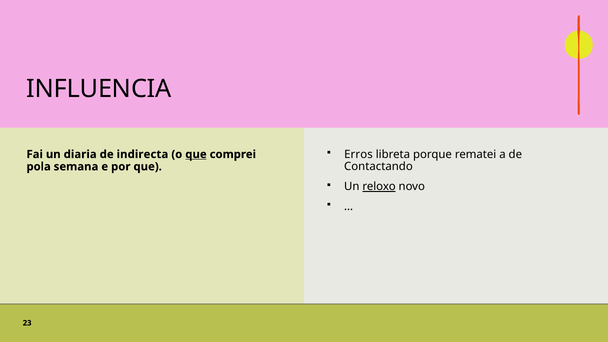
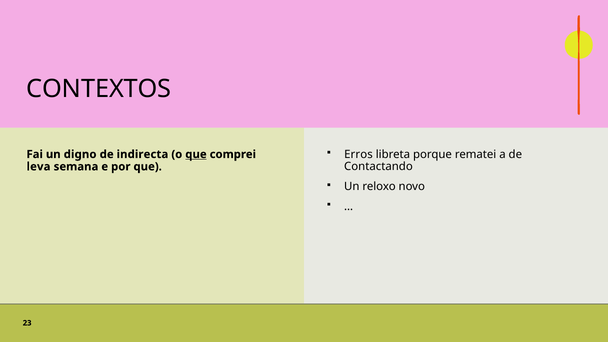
INFLUENCIA: INFLUENCIA -> CONTEXTOS (99, 89)
diaria: diaria -> digno (80, 154)
pola: pola -> leva (38, 167)
reloxo underline: present -> none (379, 187)
